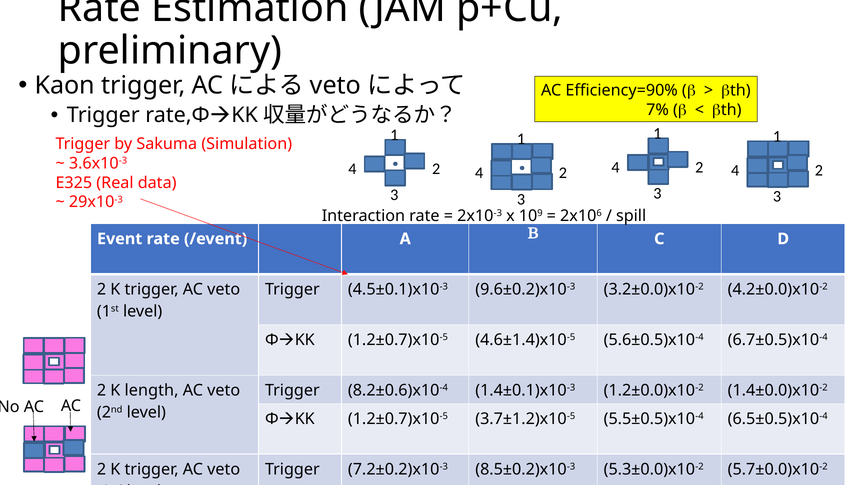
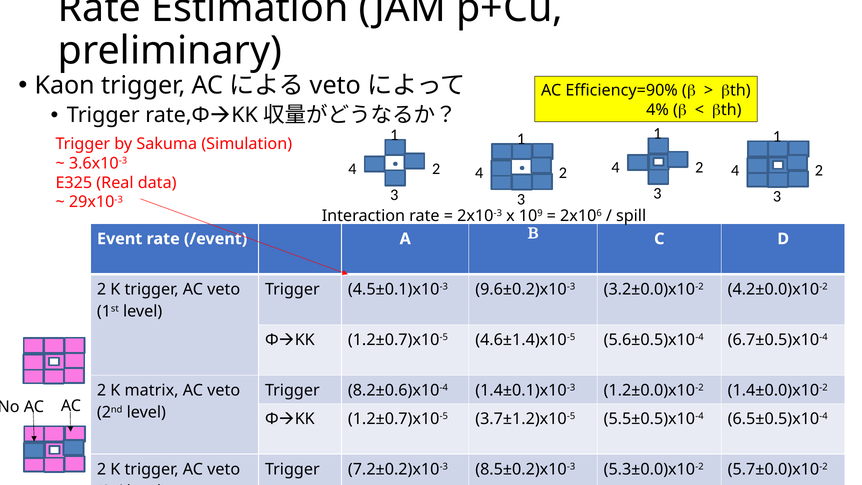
7%: 7% -> 4% (658, 110)
length: length -> matrix (152, 390)
